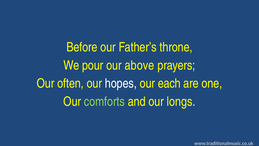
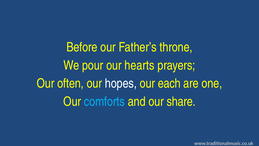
above: above -> hearts (140, 65)
comforts colour: light green -> light blue (104, 101)
longs: longs -> share (181, 101)
